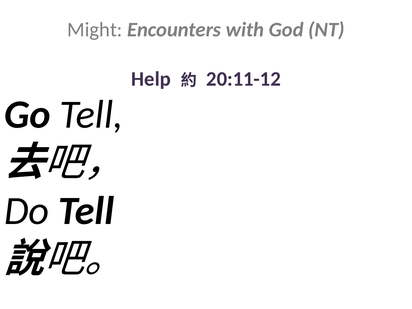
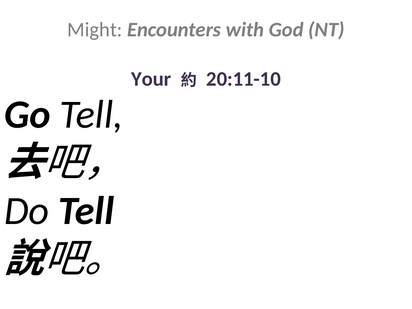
Help: Help -> Your (151, 79)
20:11-12: 20:11-12 -> 20:11-10 (244, 79)
